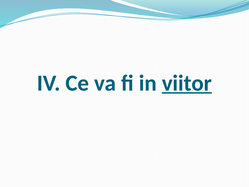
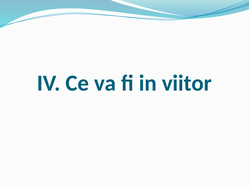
viitor underline: present -> none (187, 83)
